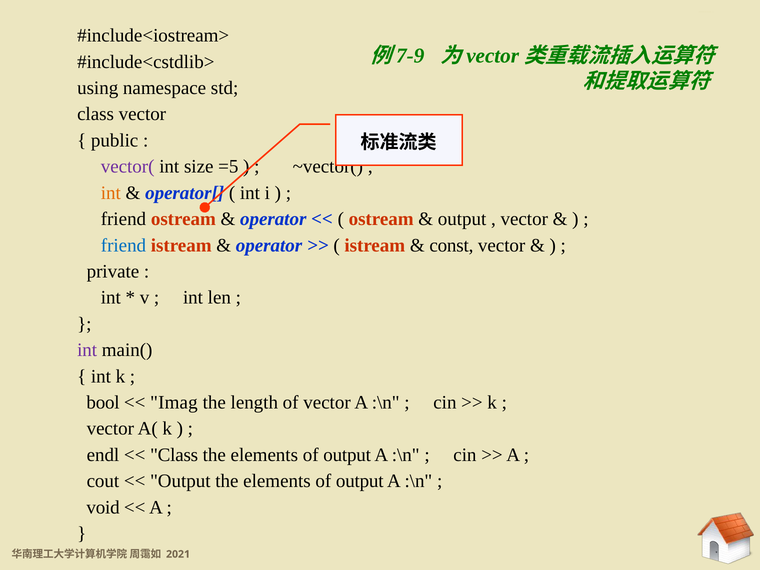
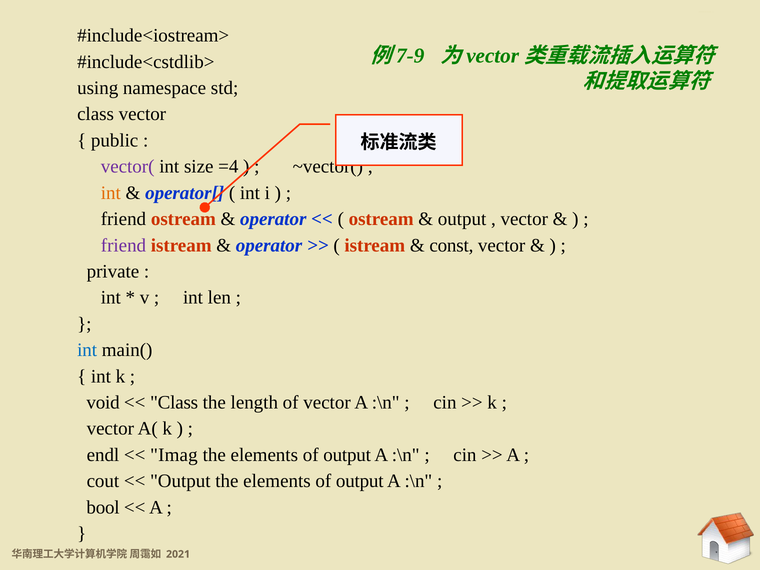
=5: =5 -> =4 (228, 167)
friend colour: blue -> purple (123, 245)
int colour: purple -> blue (87, 350)
bool: bool -> void (103, 403)
Imag: Imag -> Class (174, 403)
Class: Class -> Imag (174, 455)
void: void -> bool (103, 507)
